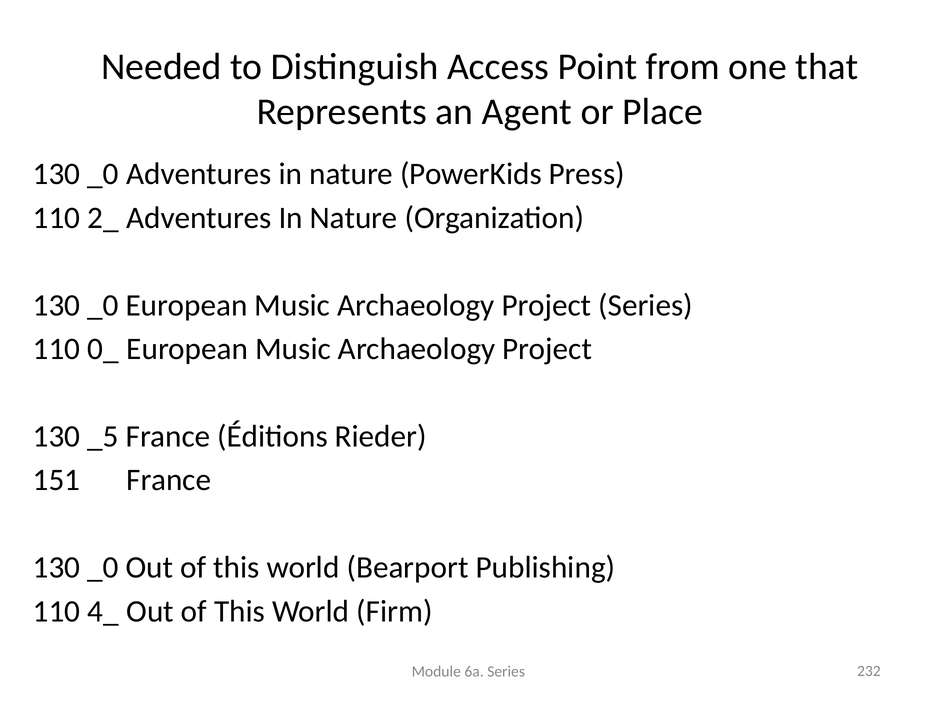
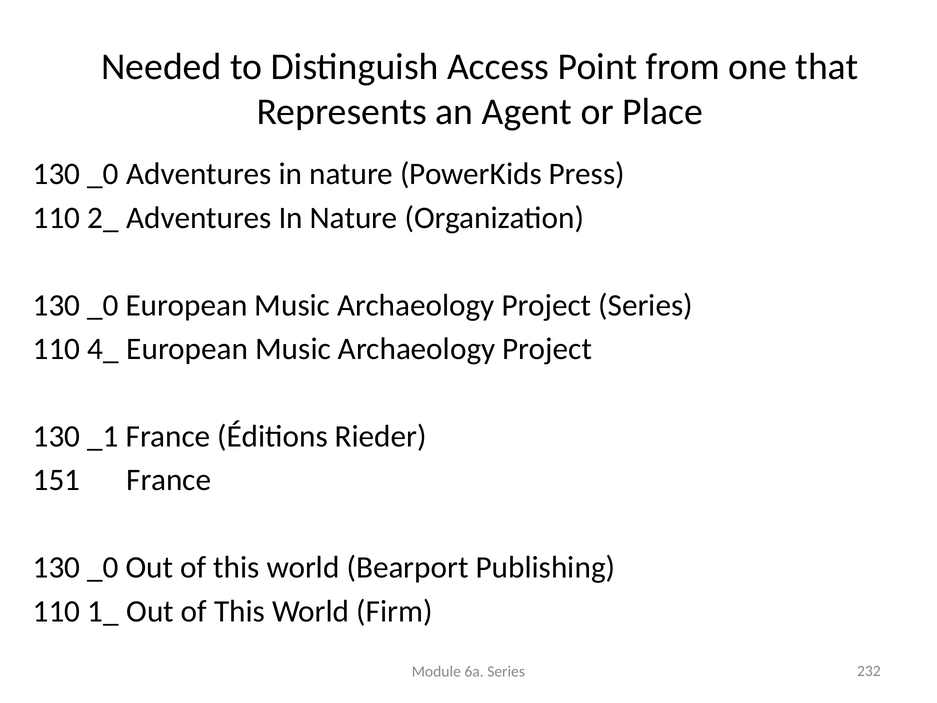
0_: 0_ -> 4_ (103, 349)
_5: _5 -> _1 (103, 436)
4_: 4_ -> 1_ (103, 611)
